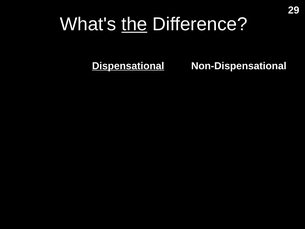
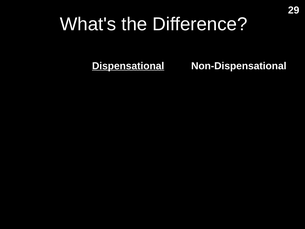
the underline: present -> none (134, 24)
